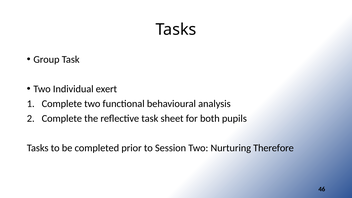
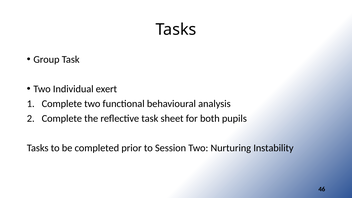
Therefore: Therefore -> Instability (273, 148)
